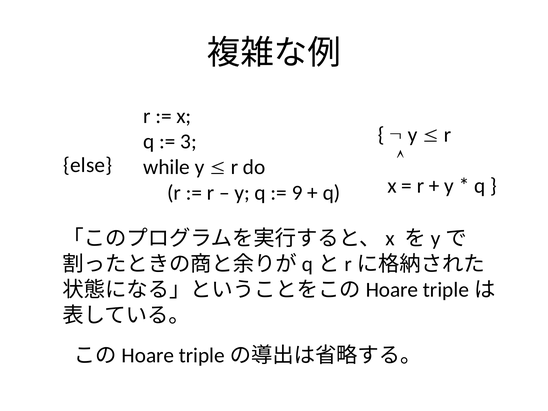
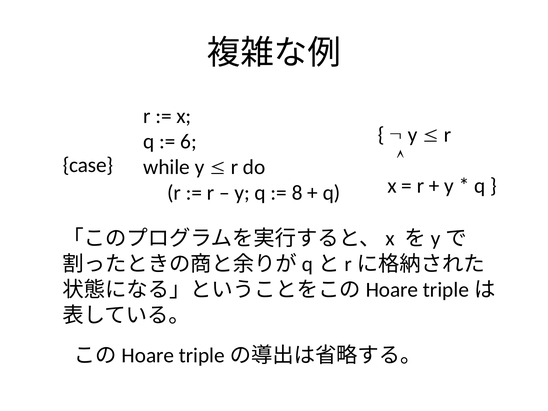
3: 3 -> 6 (188, 142)
else: else -> case (88, 165)
9: 9 -> 8 (297, 193)
